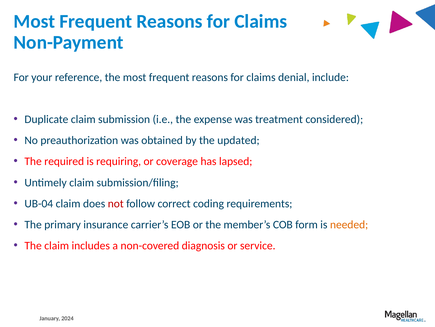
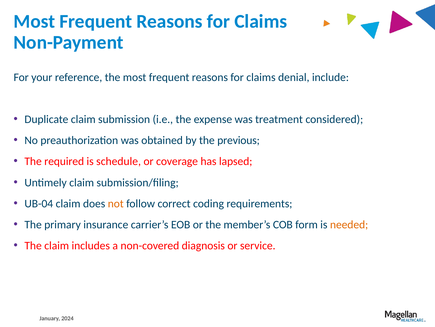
updated: updated -> previous (239, 140)
requiring: requiring -> schedule (119, 161)
not colour: red -> orange (116, 203)
